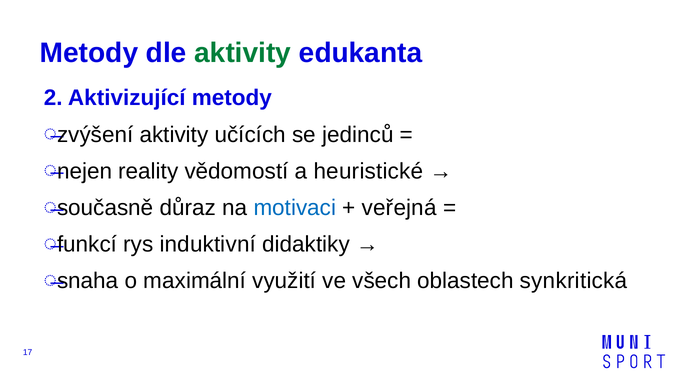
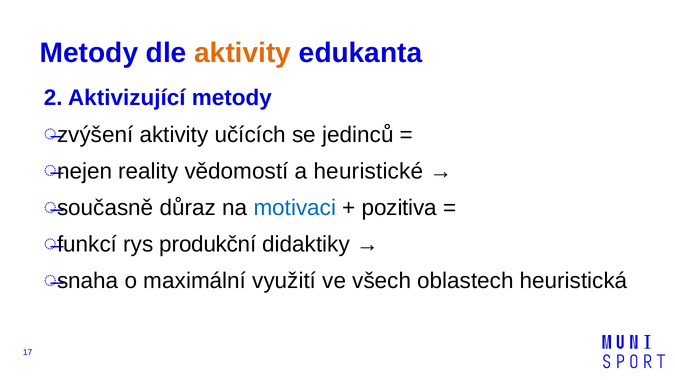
aktivity colour: green -> orange (243, 53)
veřejná: veřejná -> pozitiva (399, 208)
induktivní: induktivní -> produkční (208, 244)
synkritická: synkritická -> heuristická (574, 281)
